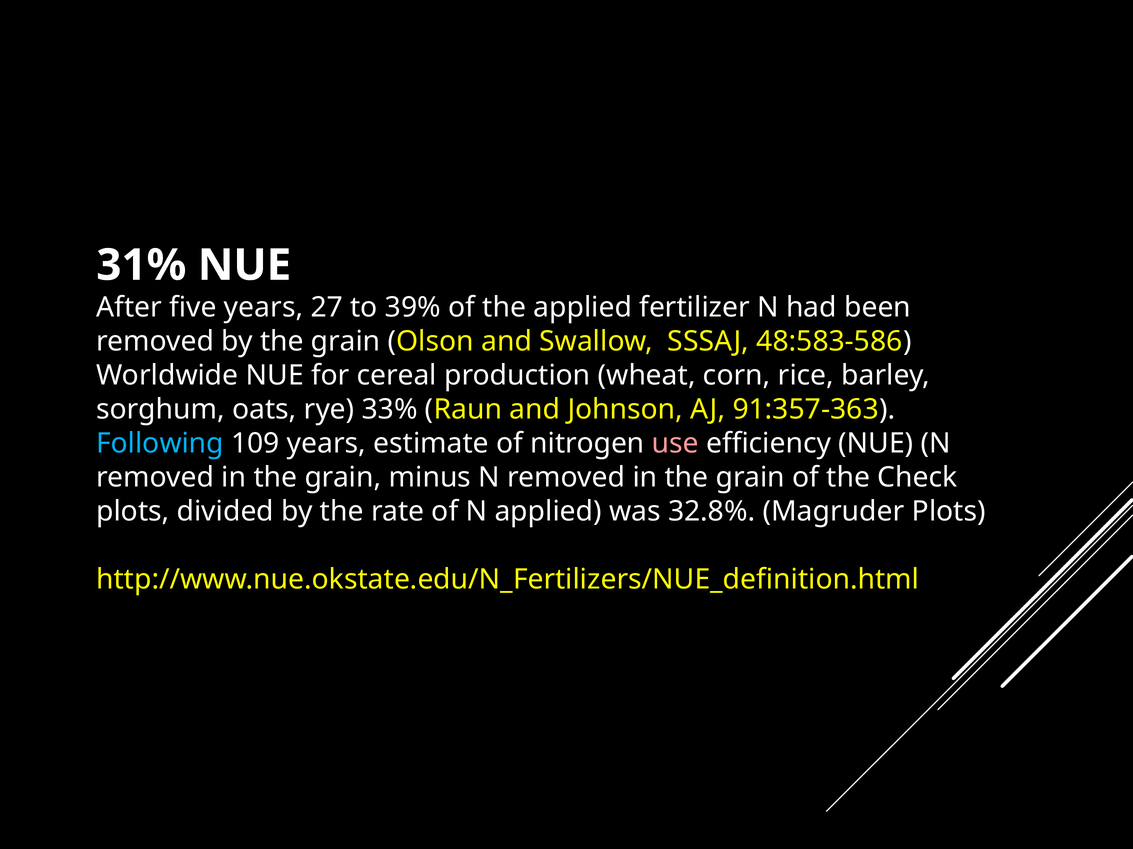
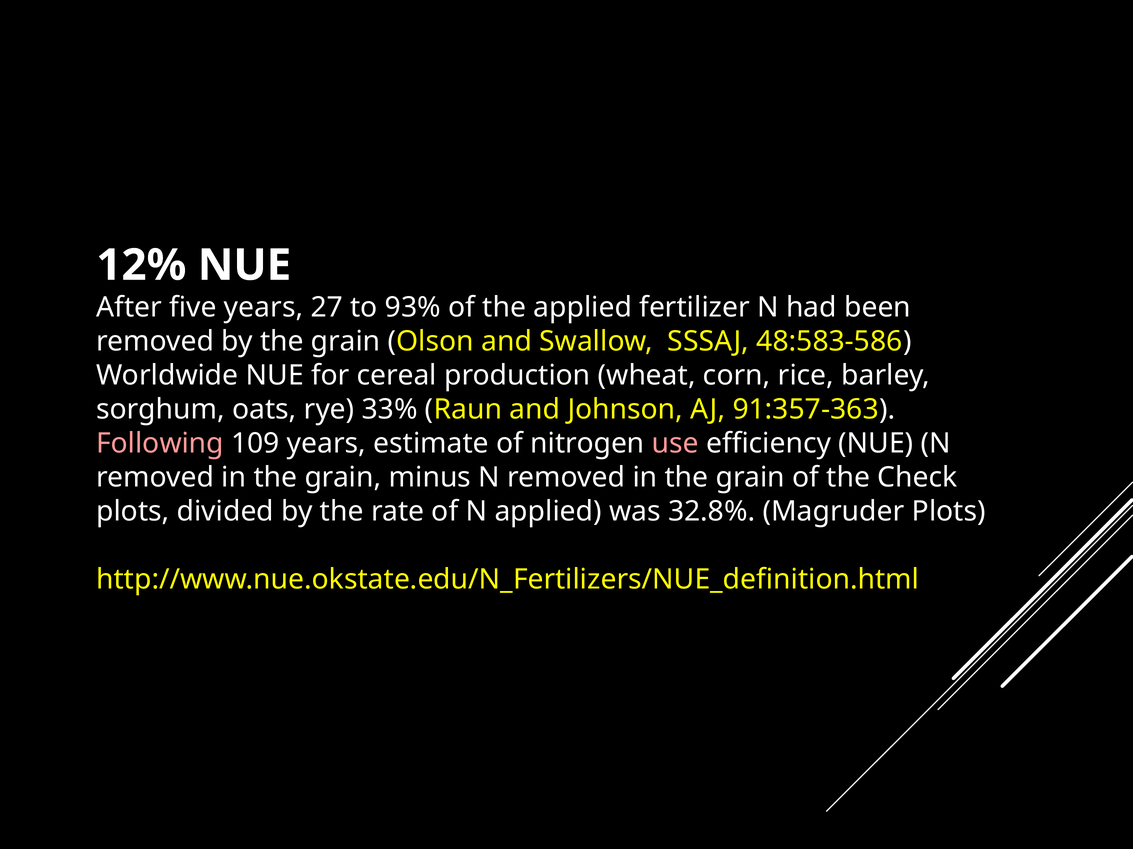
31%: 31% -> 12% (141, 265)
39%: 39% -> 93% (413, 308)
Following colour: light blue -> pink (160, 444)
